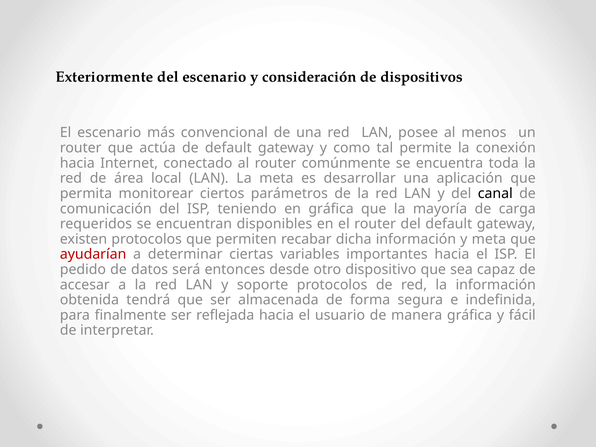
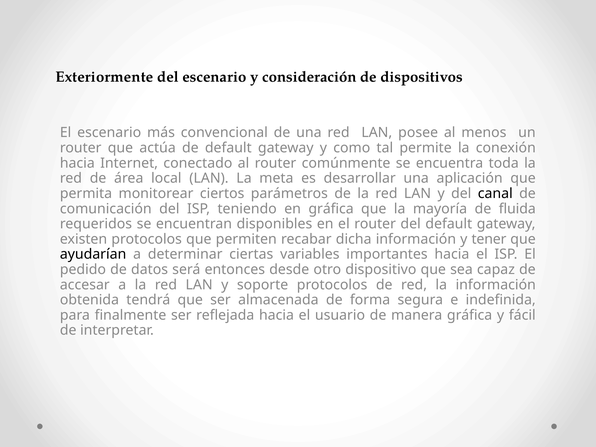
carga: carga -> fluida (517, 209)
y meta: meta -> tener (489, 239)
ayudarían colour: red -> black (93, 254)
